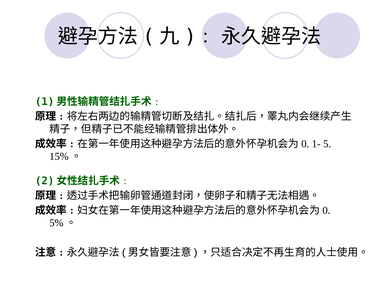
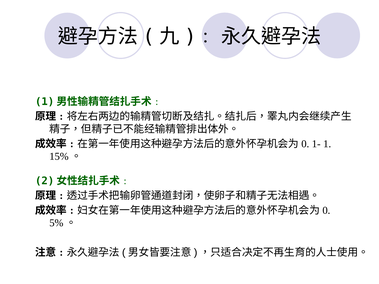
5: 5 -> 1 (327, 144)
